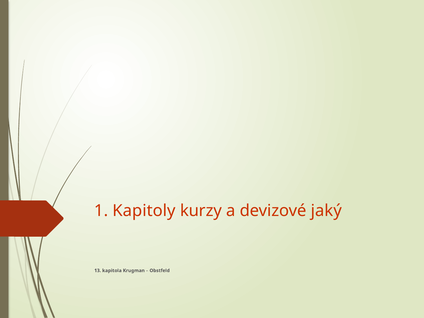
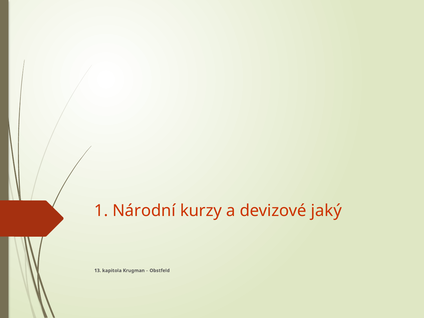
Kapitoly: Kapitoly -> Národní (144, 211)
